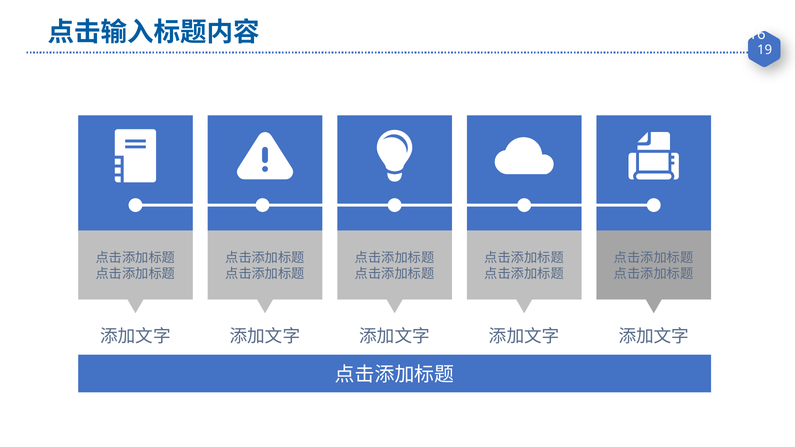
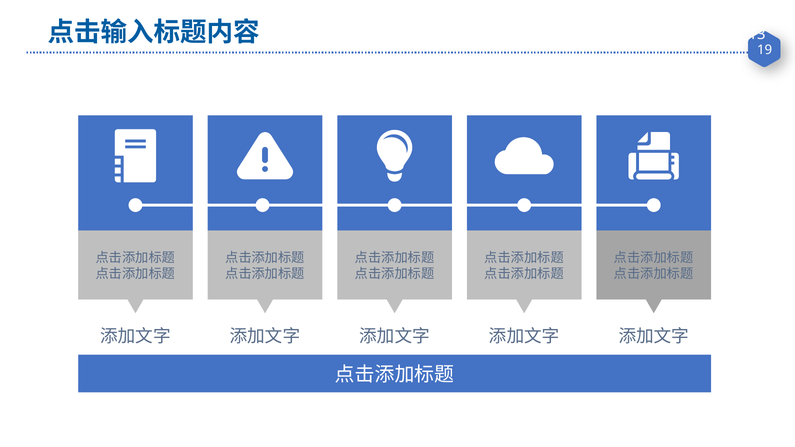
16: 16 -> 13 (757, 34)
